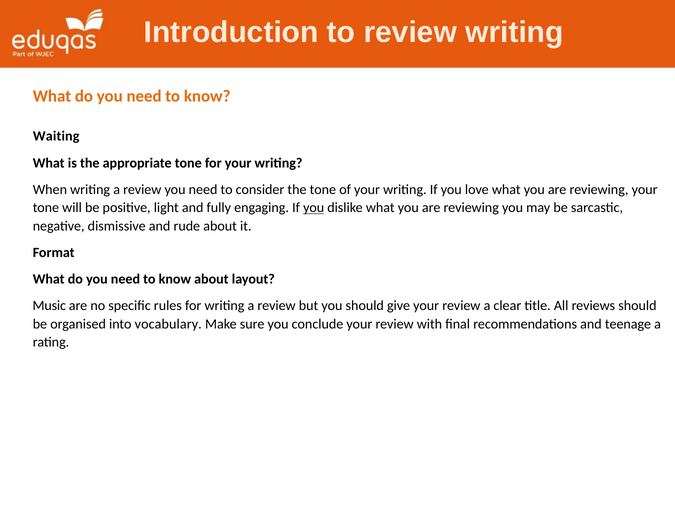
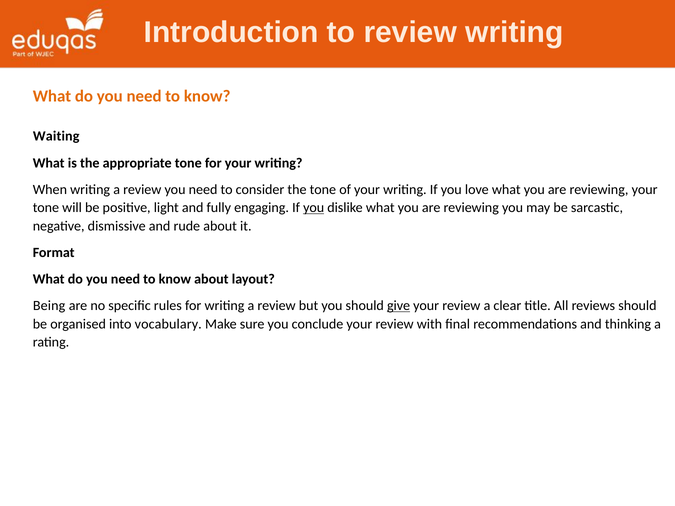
Music: Music -> Being (49, 306)
give underline: none -> present (399, 306)
teenage: teenage -> thinking (628, 324)
